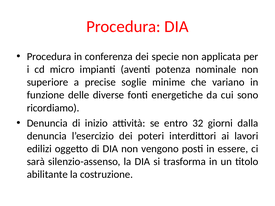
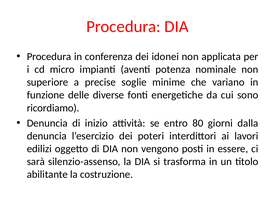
specie: specie -> idonei (165, 57)
32: 32 -> 80 (198, 123)
